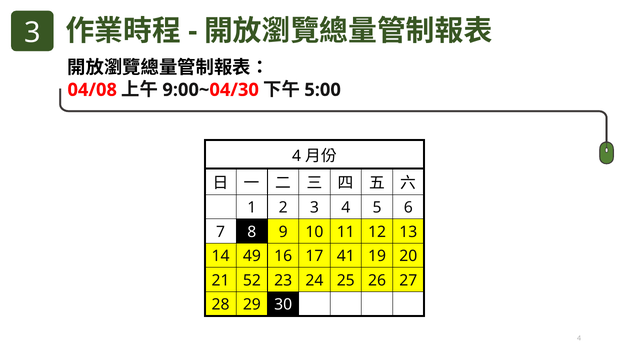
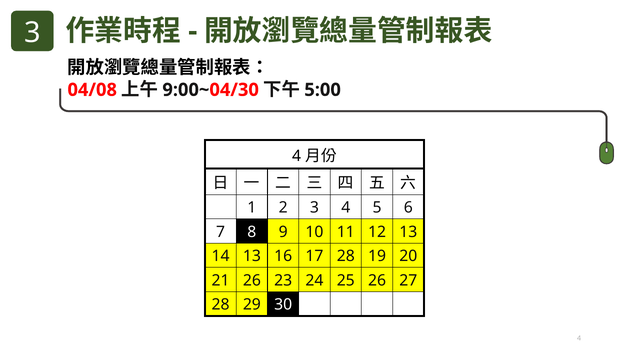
14 49: 49 -> 13 (252, 256)
17 41: 41 -> 28 (346, 256)
21 52: 52 -> 26 (252, 280)
